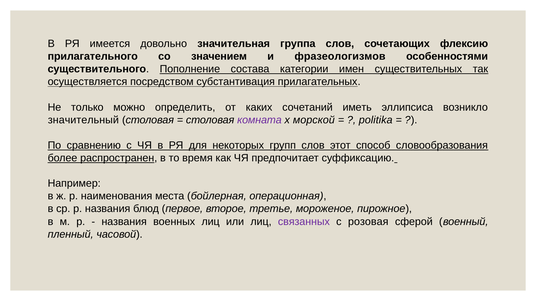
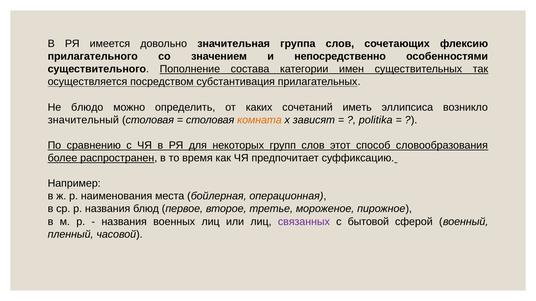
фразеологизмов: фразеологизмов -> непосредственно (340, 56)
только: только -> блюдо (87, 107)
комната colour: purple -> orange (259, 120)
морской: морской -> зависят (314, 120)
розовая: розовая -> бытовой (368, 222)
